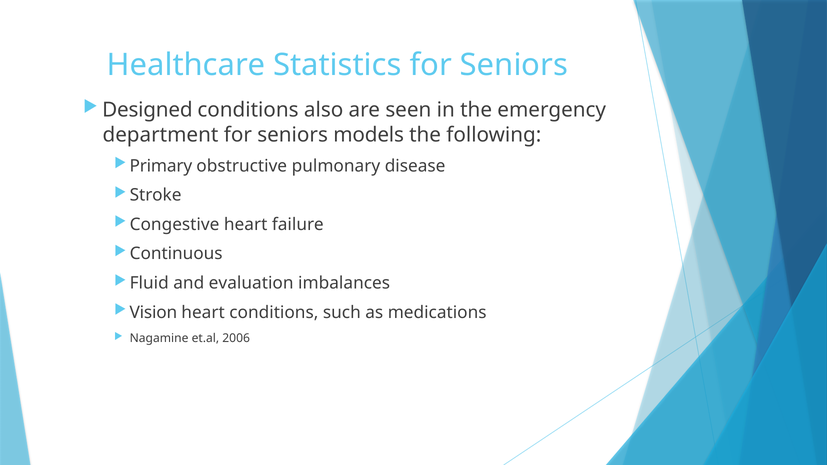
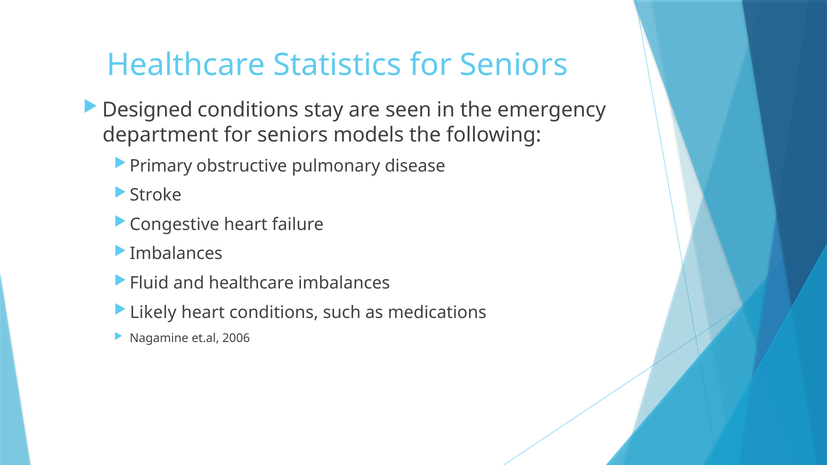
also: also -> stay (324, 110)
Continuous: Continuous -> Imbalances (176, 254)
and evaluation: evaluation -> healthcare (251, 283)
Vision: Vision -> Likely (153, 312)
